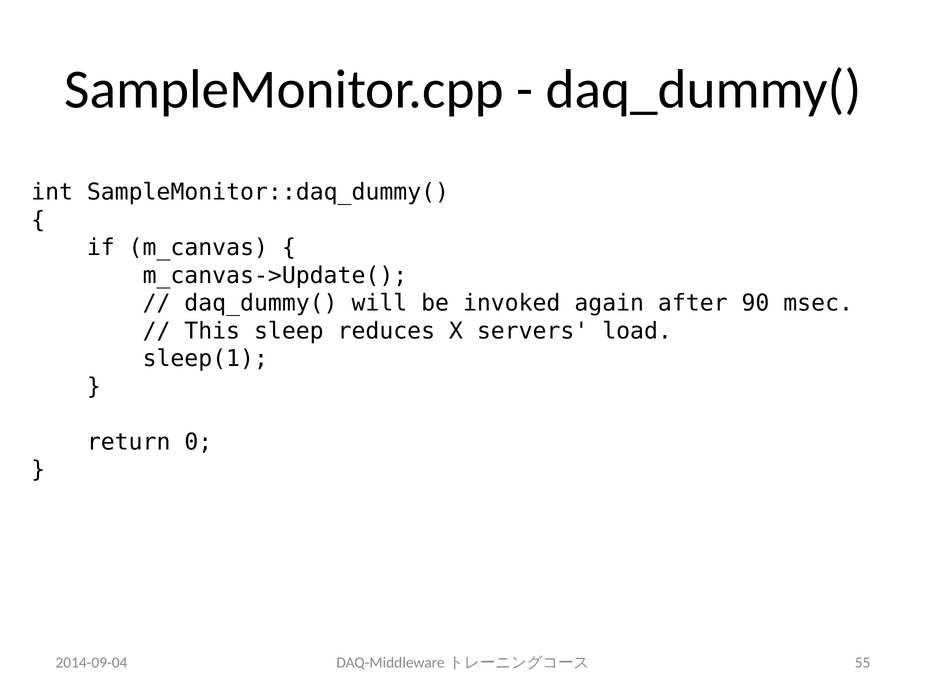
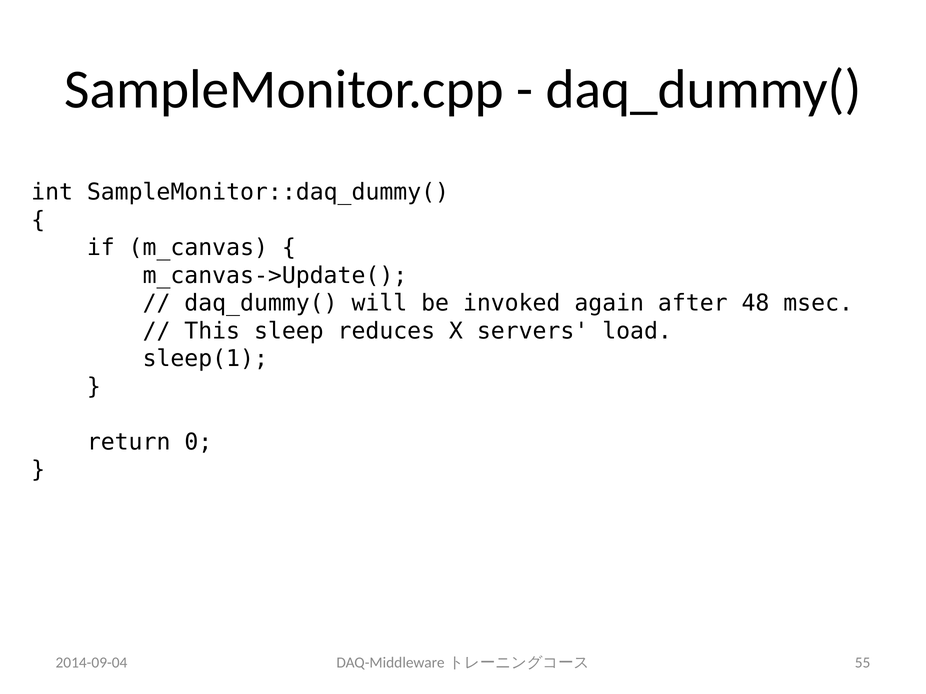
90: 90 -> 48 (755, 303)
